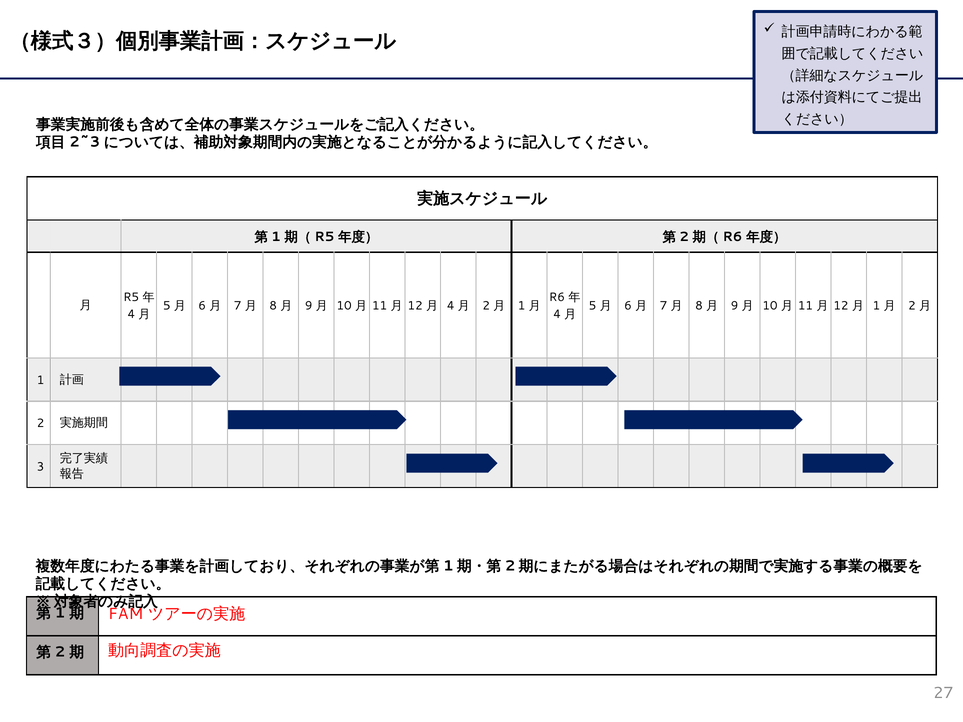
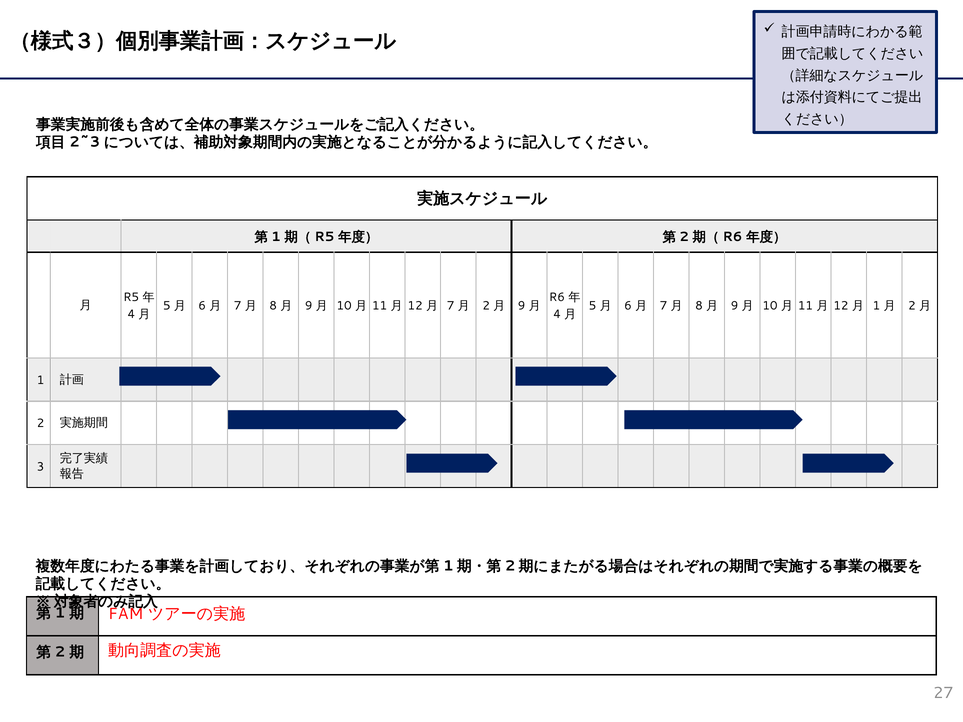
4: 4 -> 7 (451, 306)
1: 1 -> 9 (522, 306)
